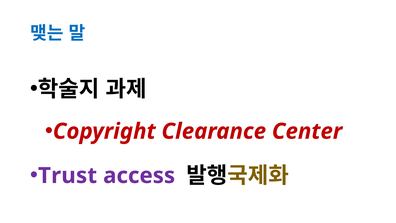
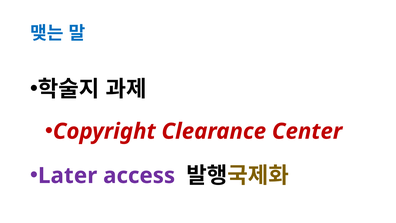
Trust: Trust -> Later (68, 175)
